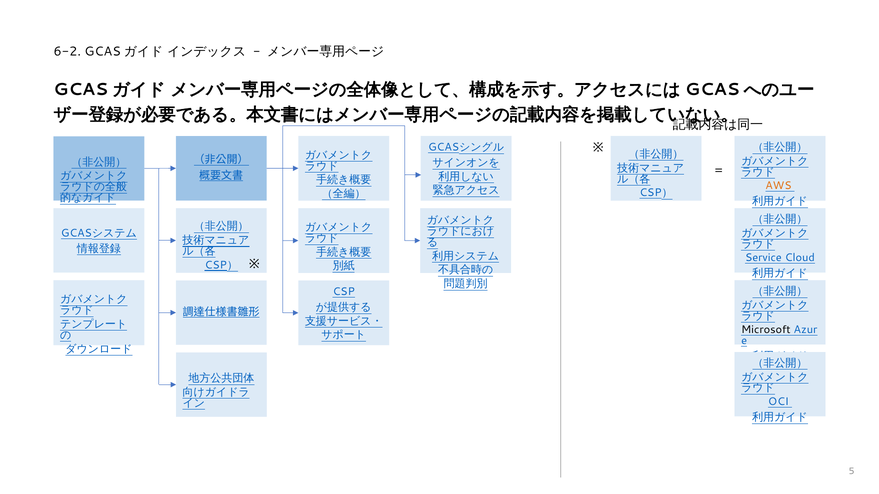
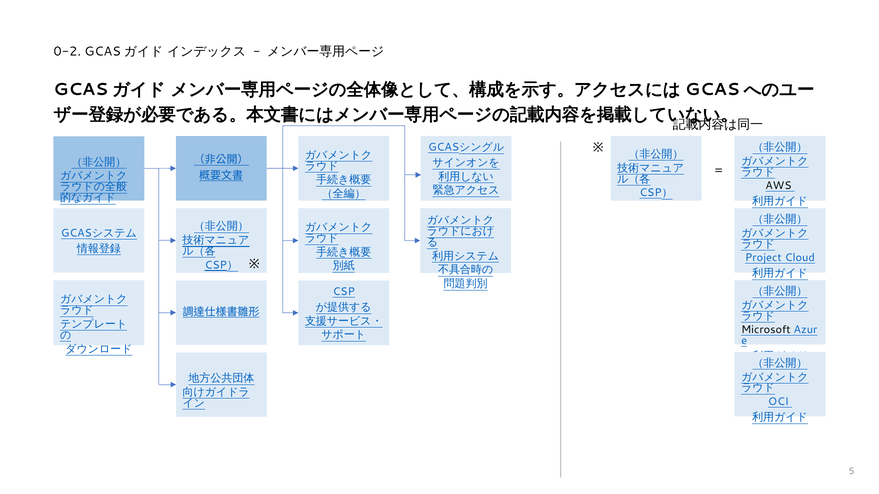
6-2: 6-2 -> 0-2 (67, 52)
AWS colour: orange -> black (778, 186)
Service: Service -> Project (763, 258)
